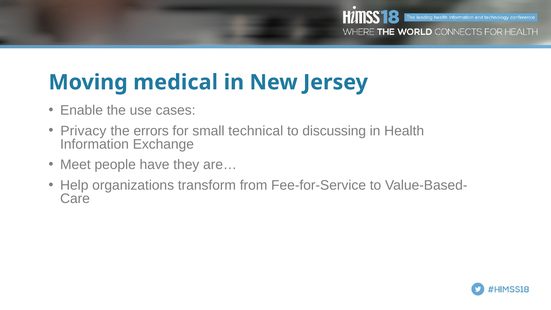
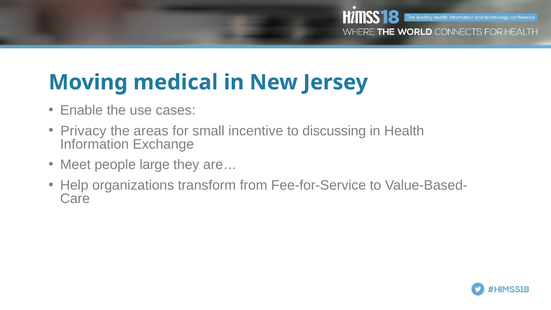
errors: errors -> areas (151, 131)
technical: technical -> incentive (256, 131)
have: have -> large (155, 165)
